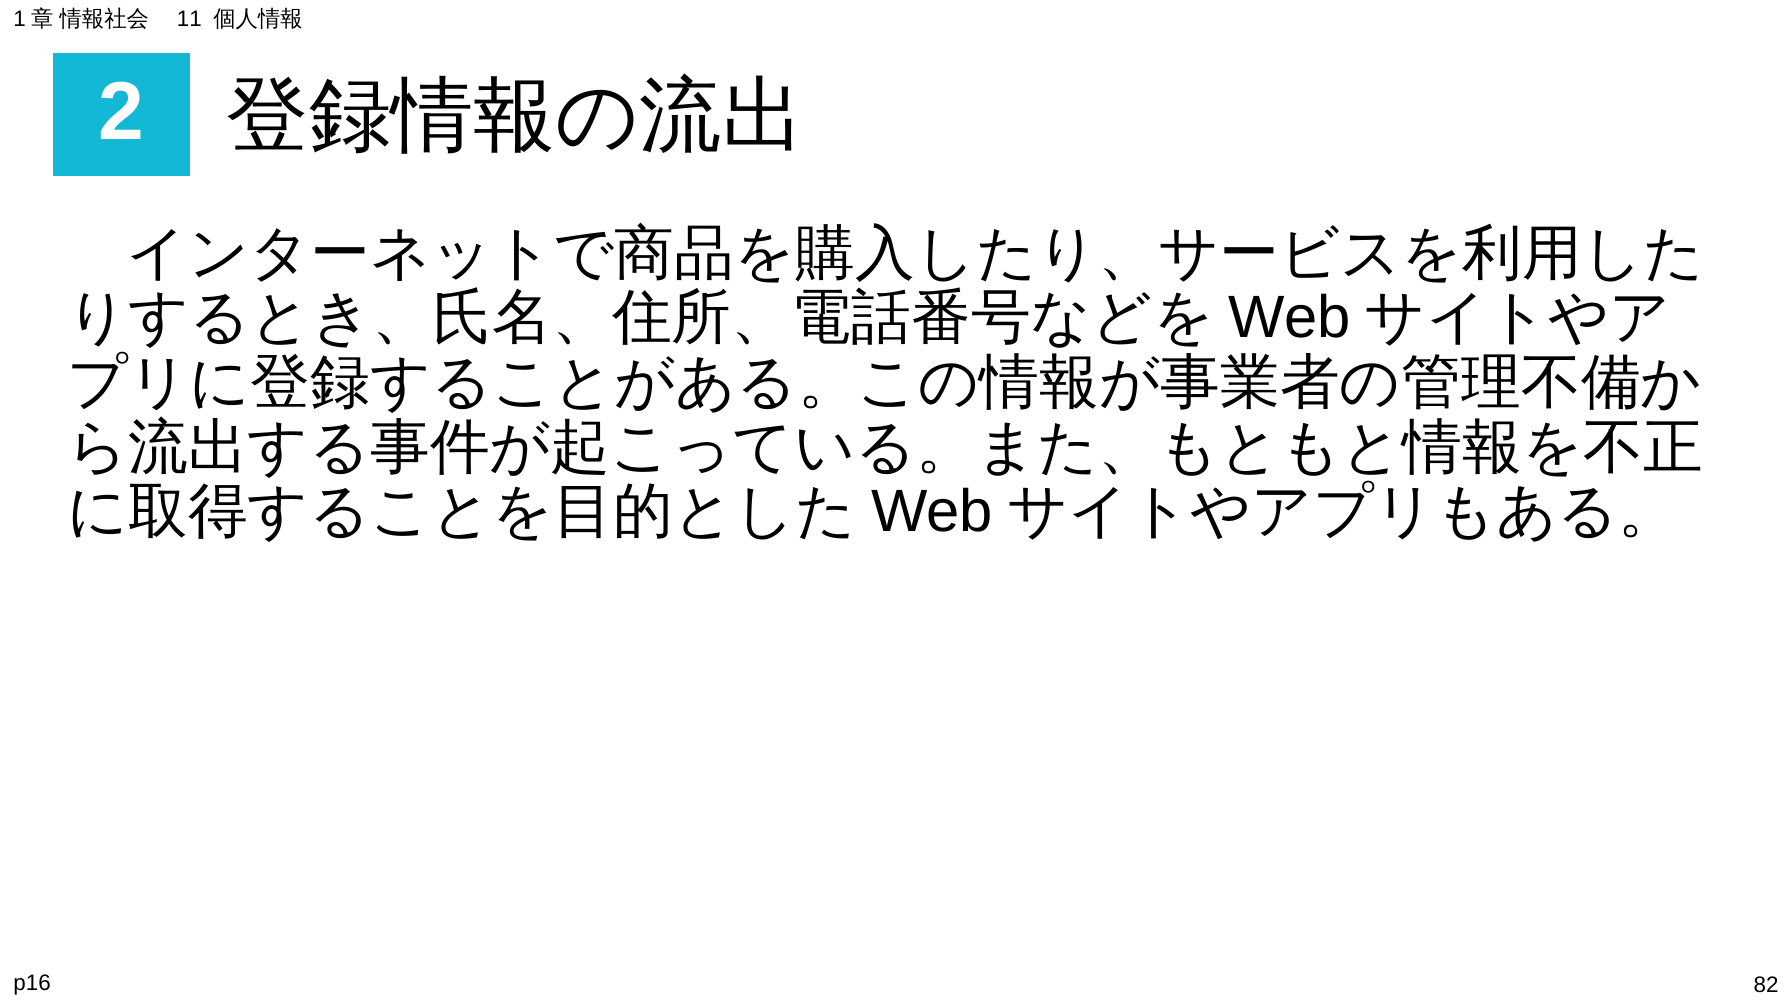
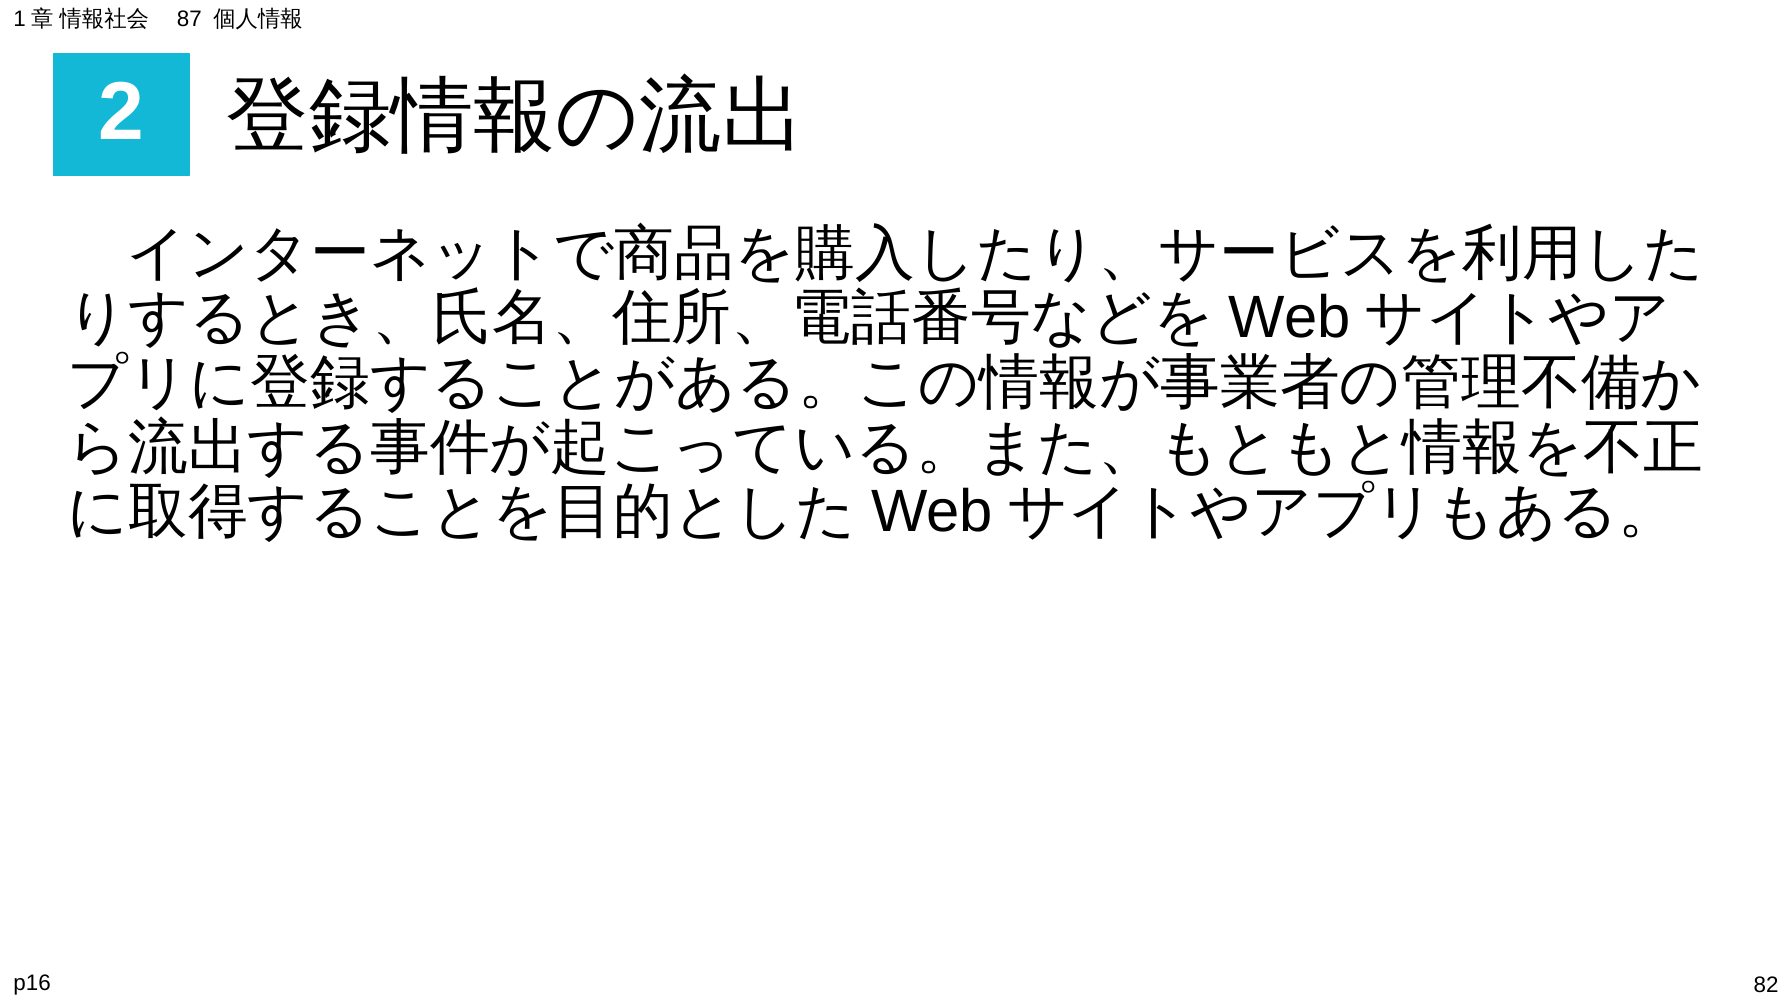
11: 11 -> 87 (189, 19)
